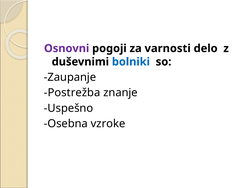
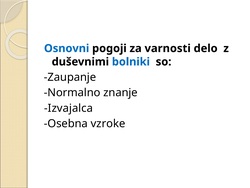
Osnovni colour: purple -> blue (67, 48)
Postrežba: Postrežba -> Normalno (72, 92)
Uspešno: Uspešno -> Izvajalca (69, 108)
